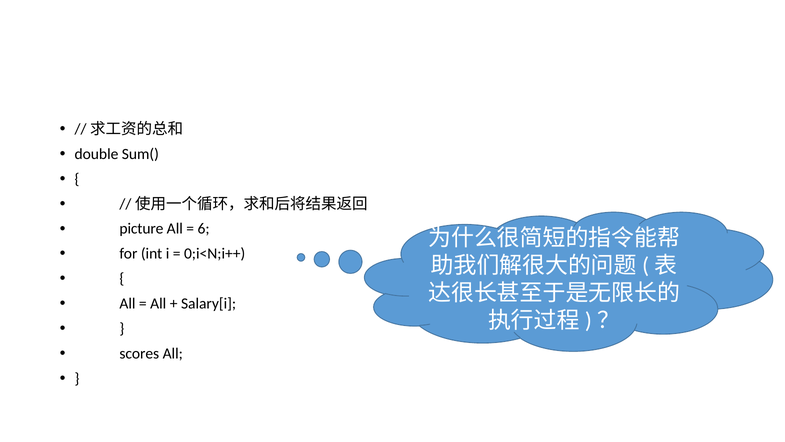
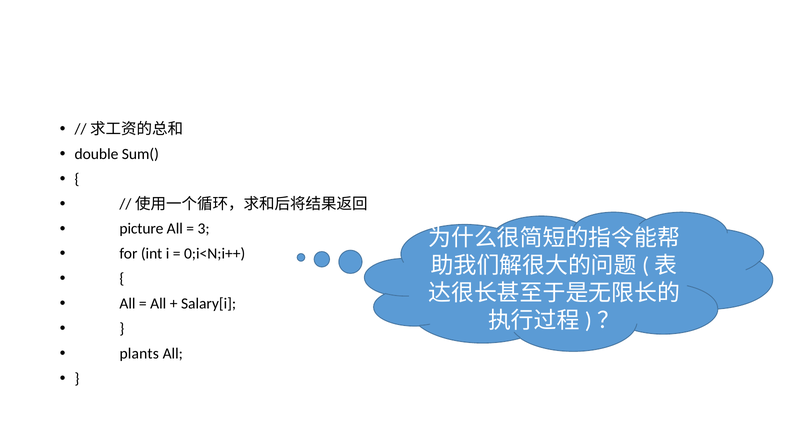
6: 6 -> 3 (204, 229)
scores: scores -> plants (139, 353)
